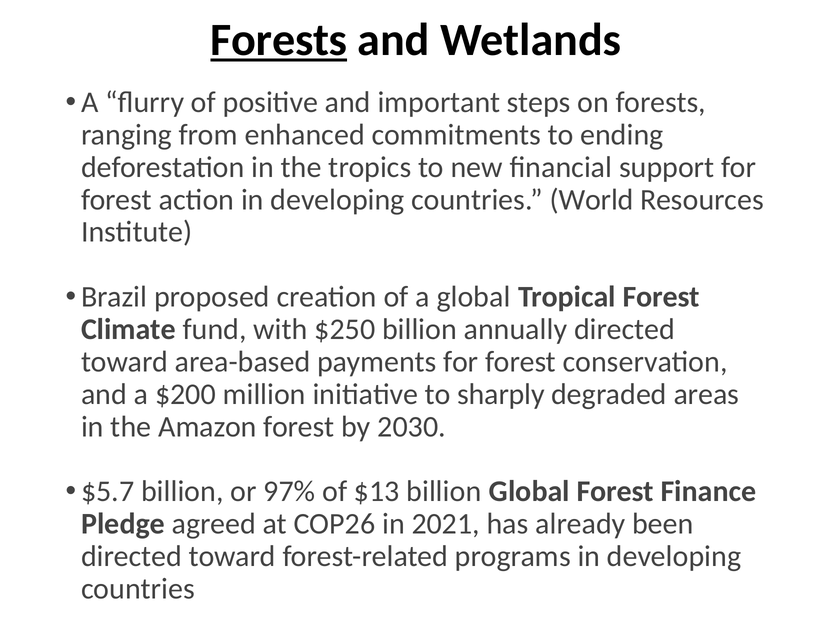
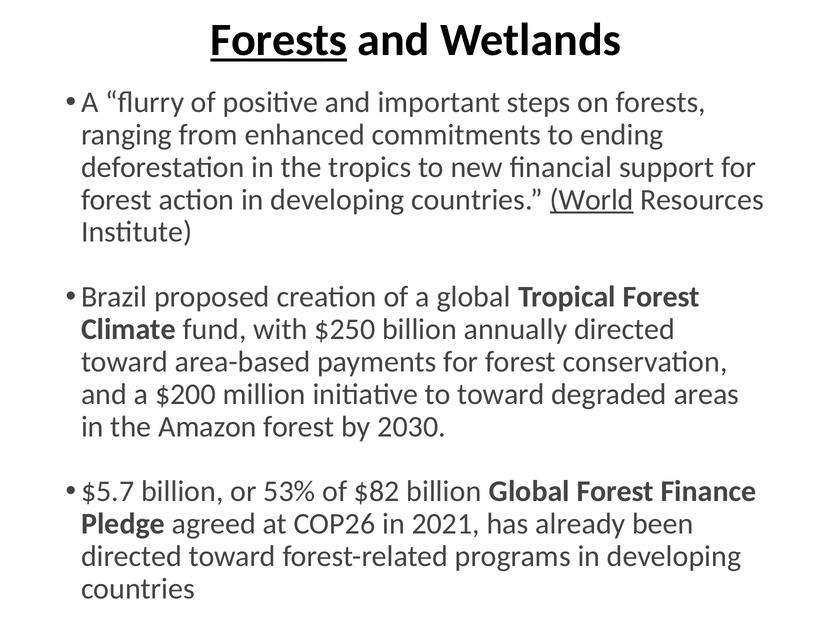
World underline: none -> present (592, 200)
to sharply: sharply -> toward (501, 394)
97%: 97% -> 53% (289, 491)
$13: $13 -> $82 (377, 491)
